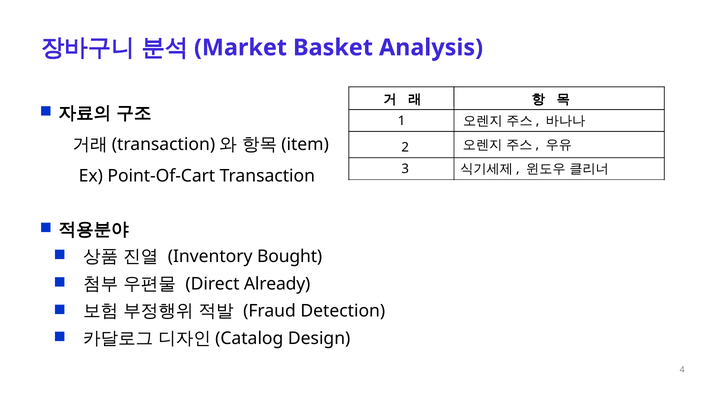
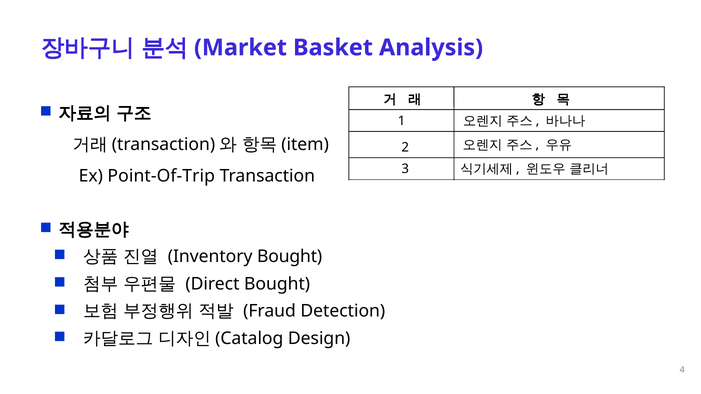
Point-Of-Cart: Point-Of-Cart -> Point-Of-Trip (161, 176)
Direct Already: Already -> Bought (277, 284)
